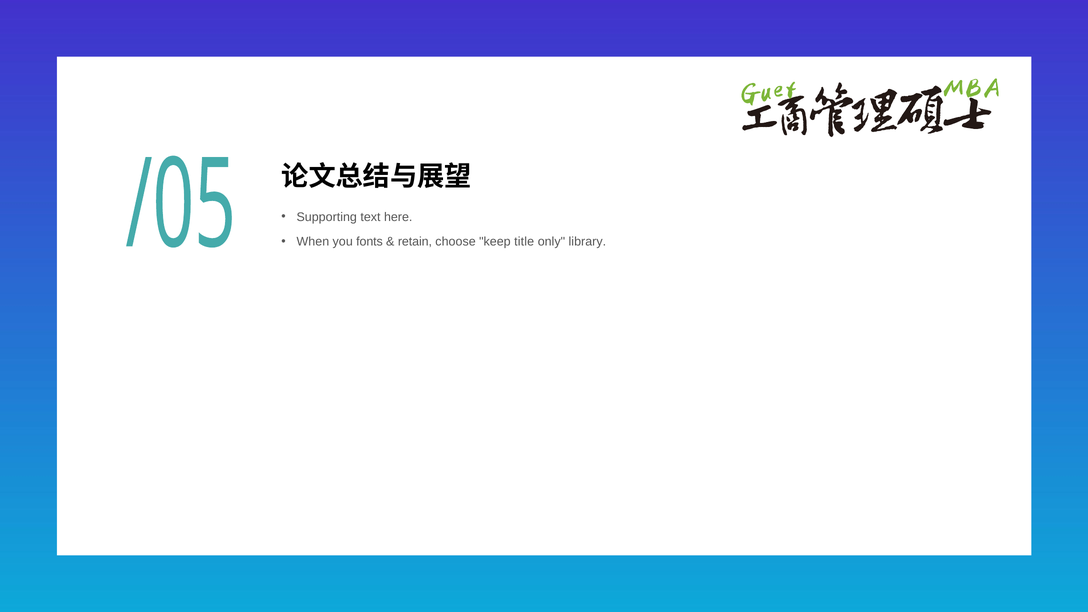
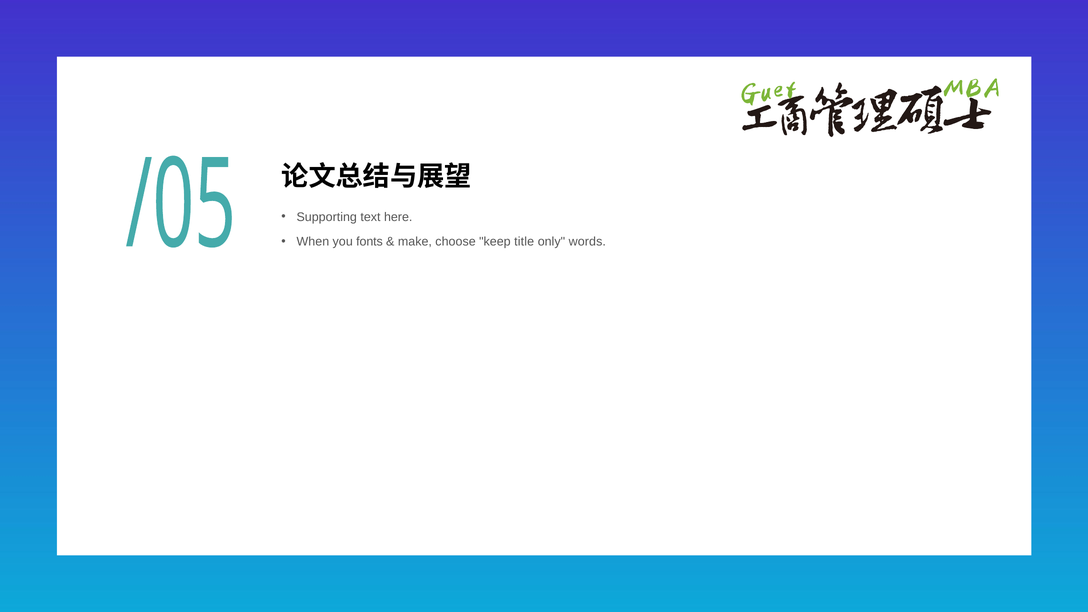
retain: retain -> make (415, 242)
library: library -> words (587, 242)
